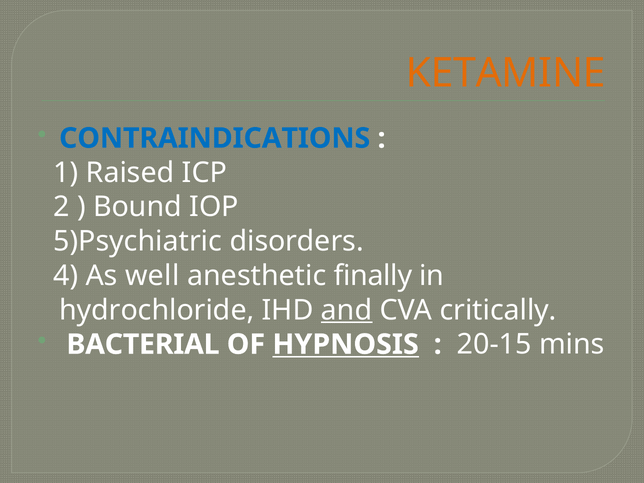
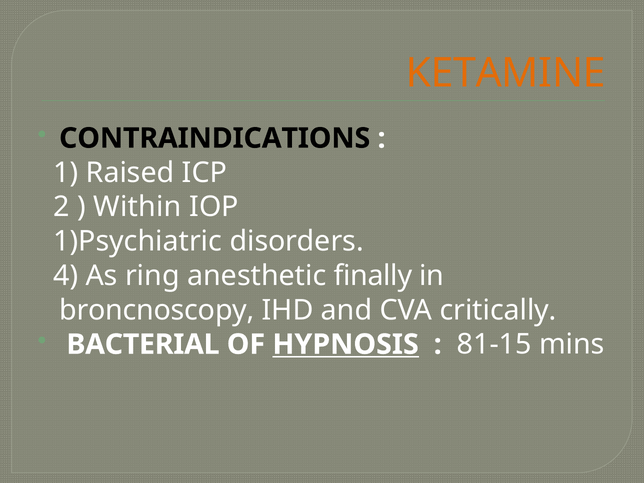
CONTRAINDICATIONS colour: blue -> black (215, 138)
Bound: Bound -> Within (137, 207)
5)Psychiatric: 5)Psychiatric -> 1)Psychiatric (138, 241)
well: well -> ring (152, 276)
hydrochloride: hydrochloride -> broncnoscopy (157, 310)
and underline: present -> none (347, 310)
20-15: 20-15 -> 81-15 (494, 344)
